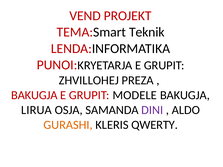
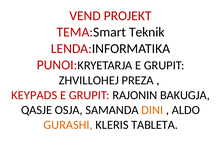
BAKUGJA: BAKUGJA -> KEYPADS (34, 95)
MODELE: MODELE -> RAJONIN (135, 95)
LIRUA: LIRUA -> QASJE (37, 110)
DINI colour: purple -> orange (152, 110)
QWERTY: QWERTY -> TABLETA (155, 125)
